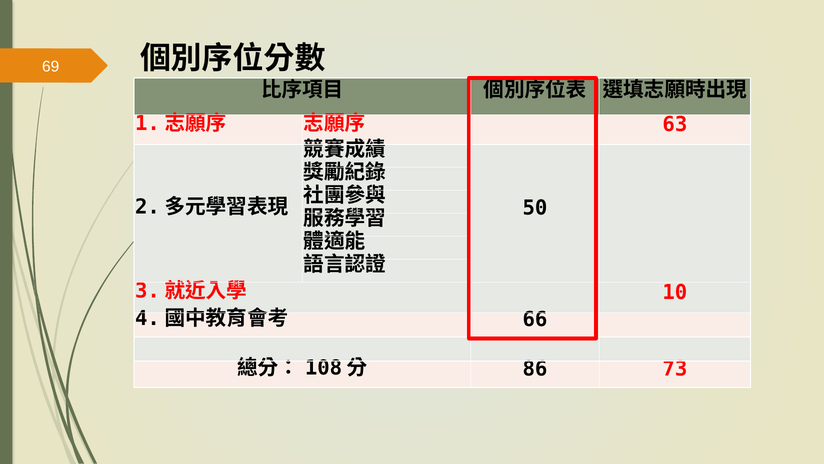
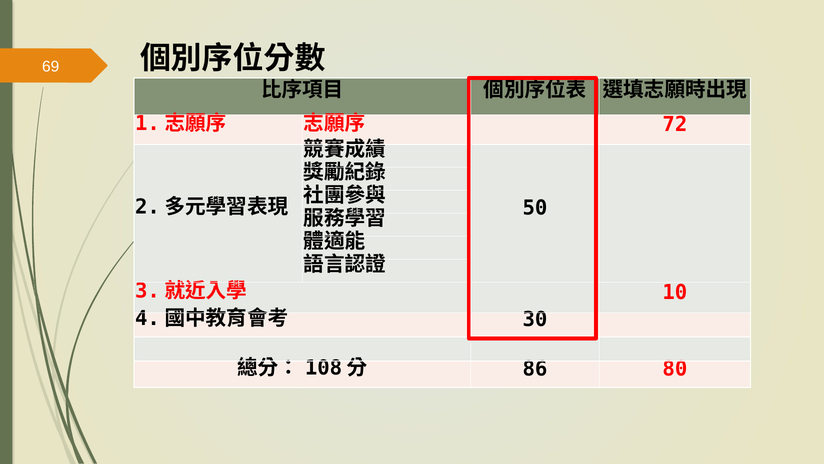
63: 63 -> 72 (675, 124)
66: 66 -> 30 (535, 319)
73: 73 -> 80 (675, 369)
